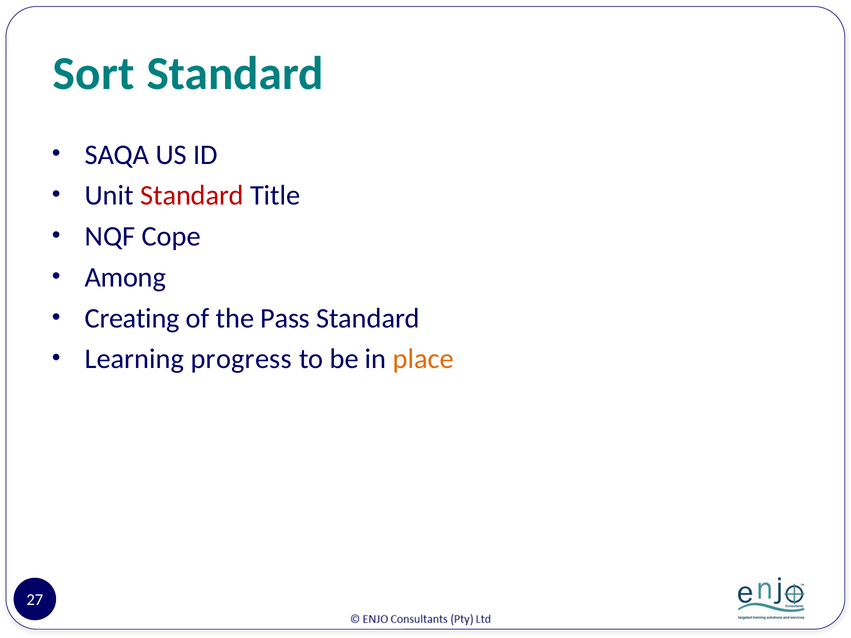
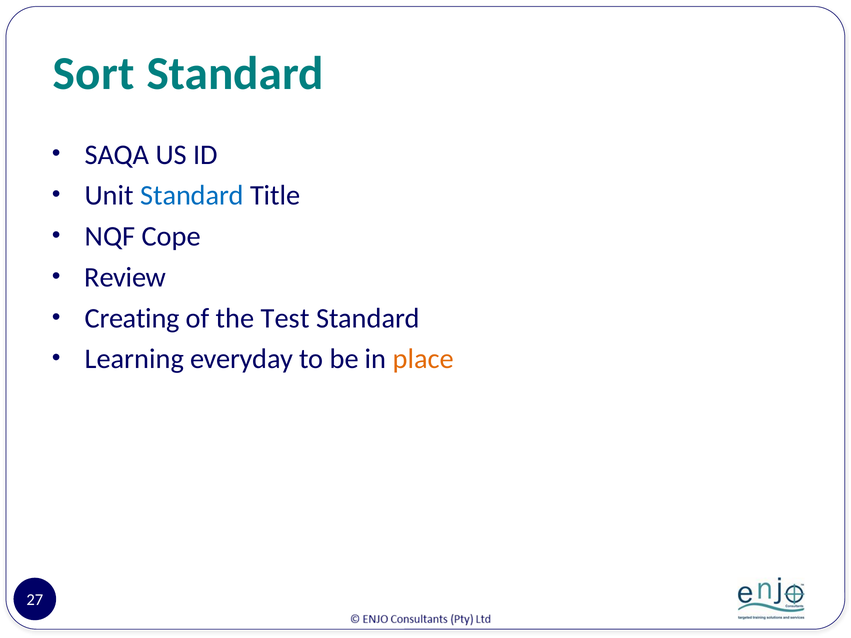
Standard colour: red -> blue (192, 196)
Among: Among -> Review (125, 277)
Pass: Pass -> Test (285, 318)
progress: progress -> everyday (242, 359)
